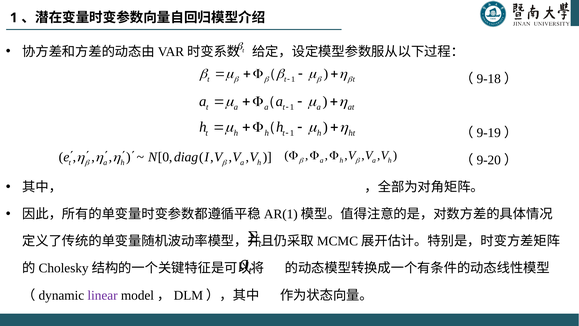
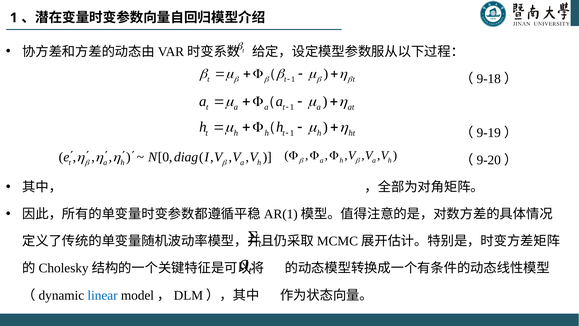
linear colour: purple -> blue (103, 295)
